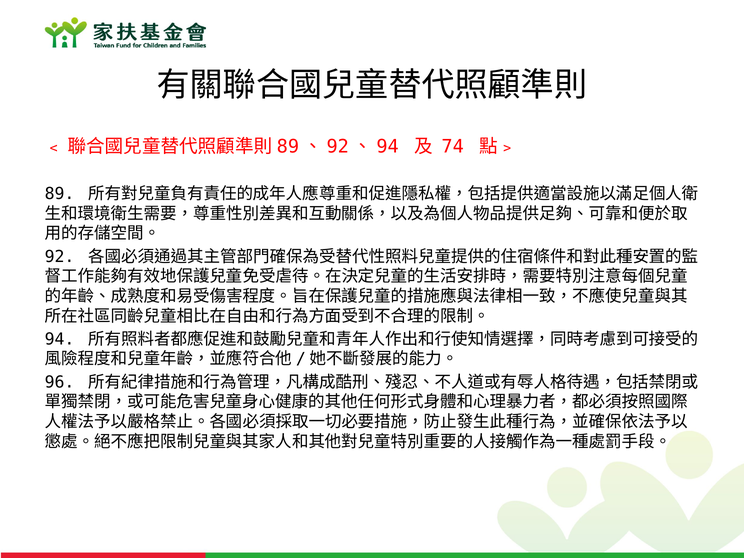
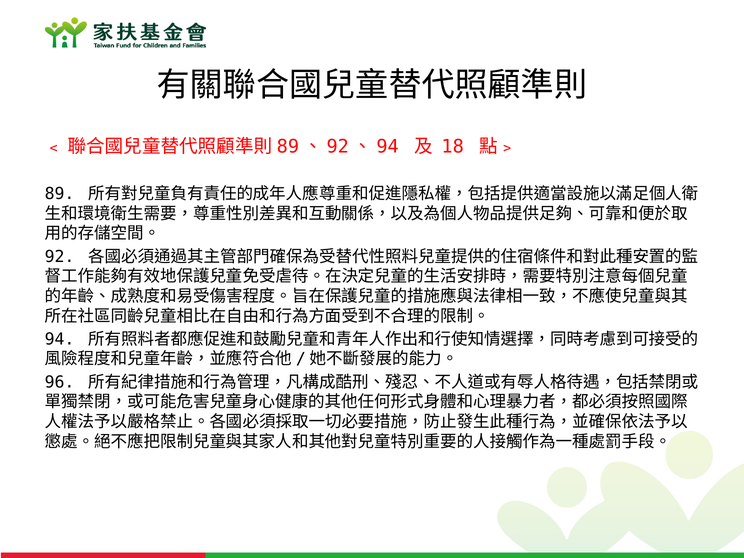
74: 74 -> 18 (453, 146)
